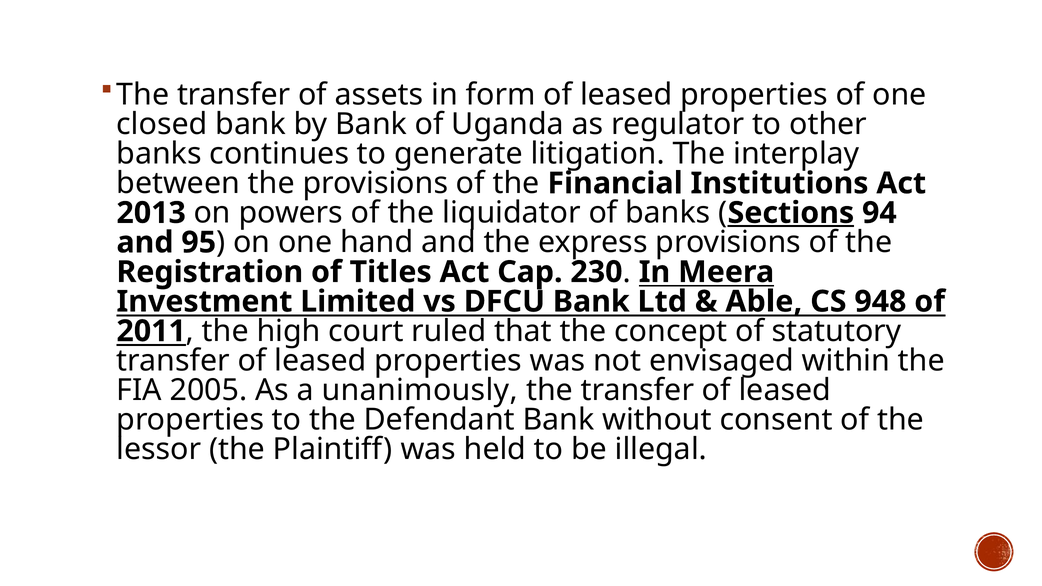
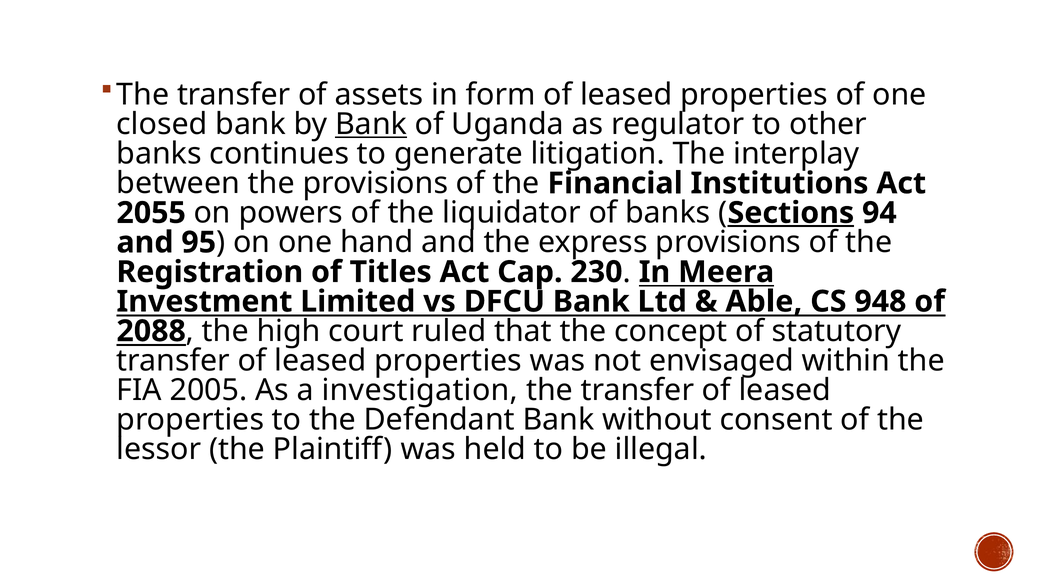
Bank underline: none -> present (371, 124)
2013: 2013 -> 2055 (151, 213)
2011: 2011 -> 2088 (151, 331)
unanimously: unanimously -> investigation (420, 390)
